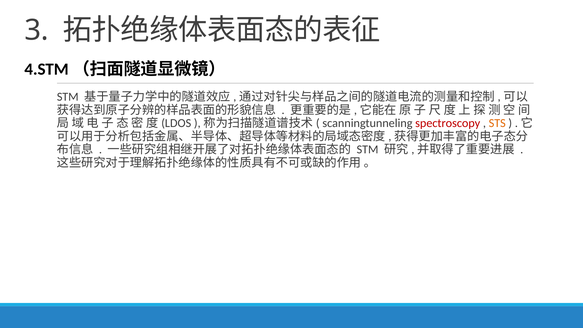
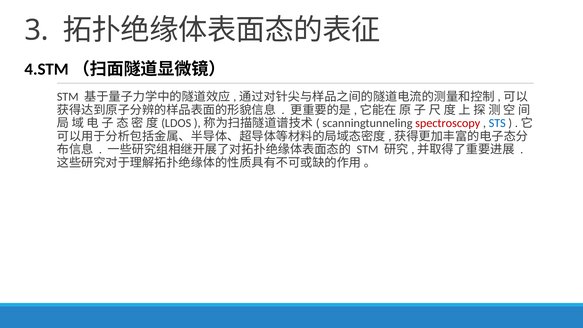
STS colour: orange -> blue (497, 123)
